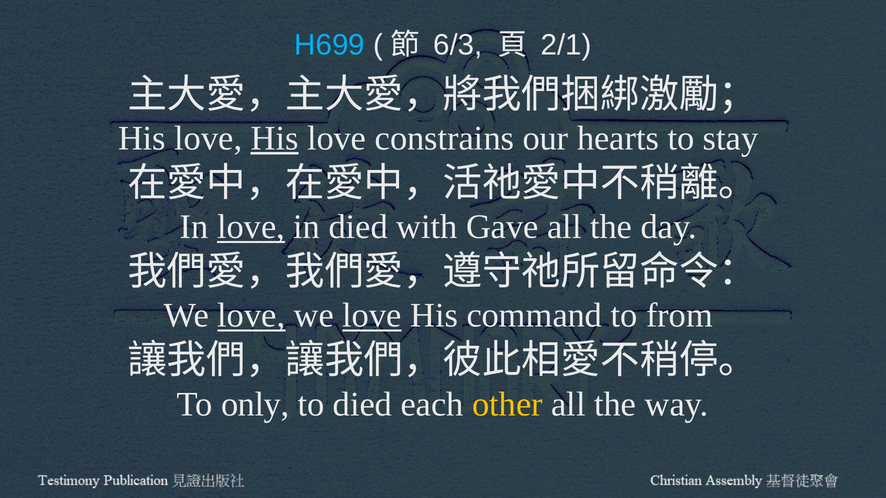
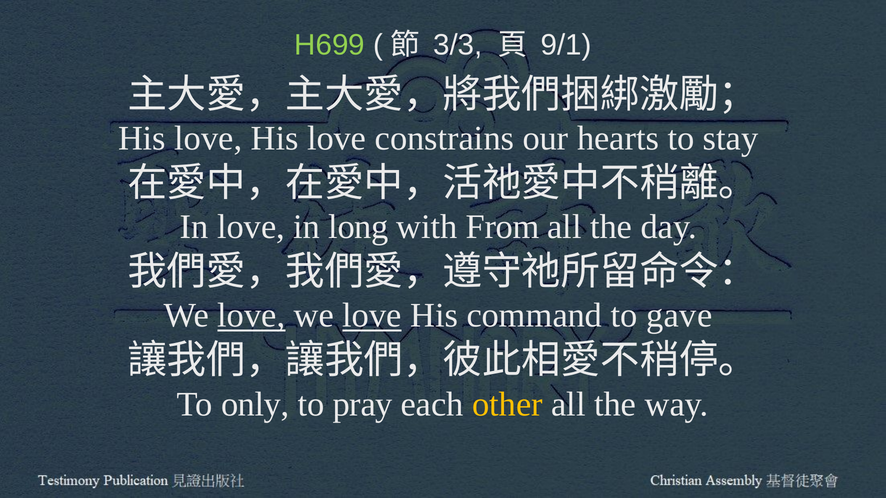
H699 colour: light blue -> light green (330, 45)
6/3: 6/3 -> 3/3 (458, 45)
2/1: 2/1 -> 9/1 (566, 45)
His underline: present -> none (275, 139)
love underline: present -> none (251, 227)
in died: died -> long (358, 227)
Gave: Gave -> From (503, 227)
from: from -> gave (679, 316)
to died: died -> pray (363, 404)
